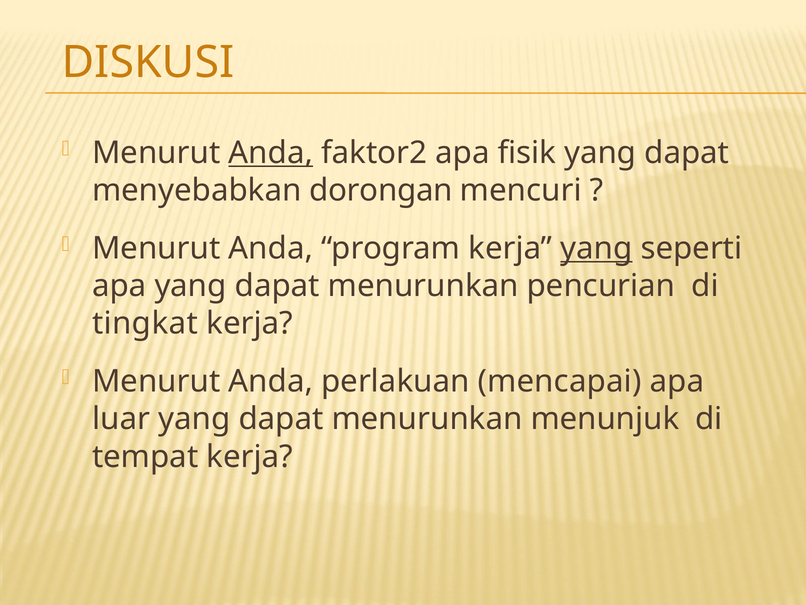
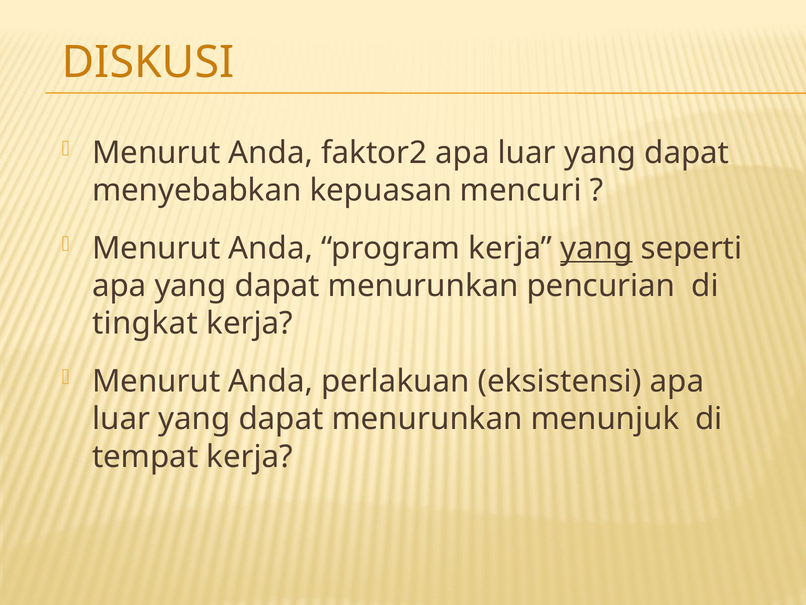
Anda underline: present -> none (271, 153)
faktor2 apa fisik: fisik -> luar (527, 153)
dorongan: dorongan -> kepuasan (381, 190)
mencapai: mencapai -> eksistensi (560, 381)
